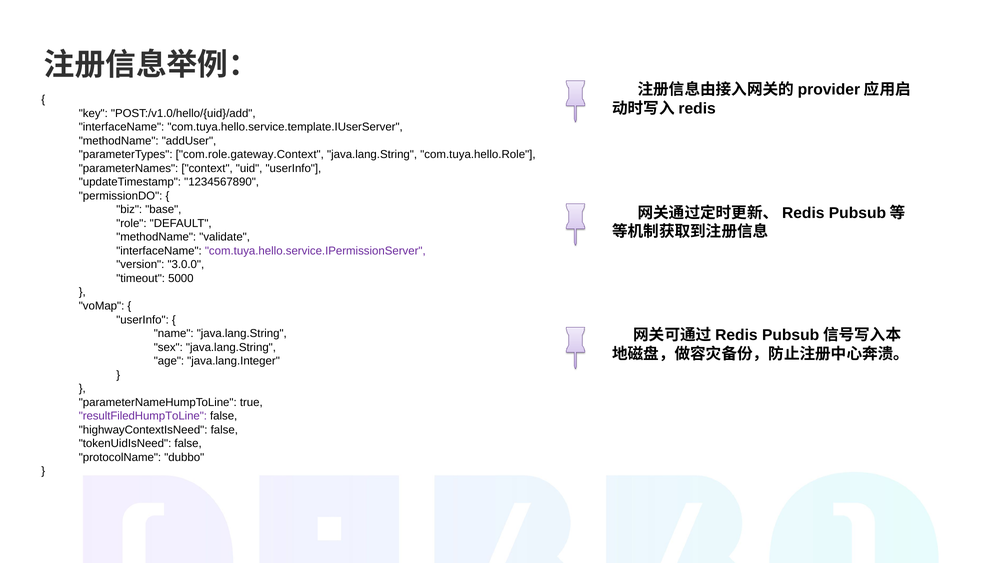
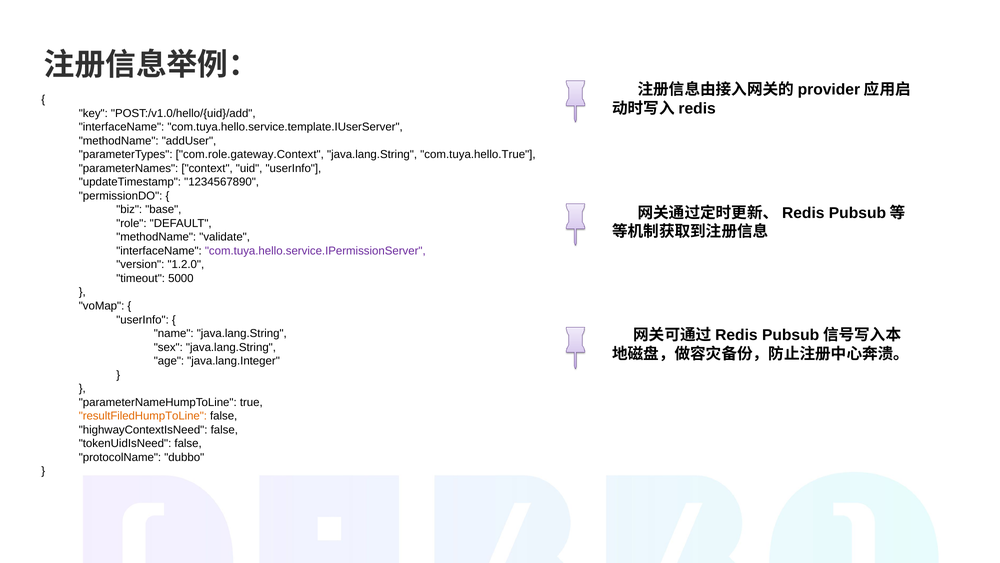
com.tuya.hello.Role: com.tuya.hello.Role -> com.tuya.hello.True (478, 155)
3.0.0: 3.0.0 -> 1.2.0 (186, 264)
resultFiledHumpToLine colour: purple -> orange (143, 416)
